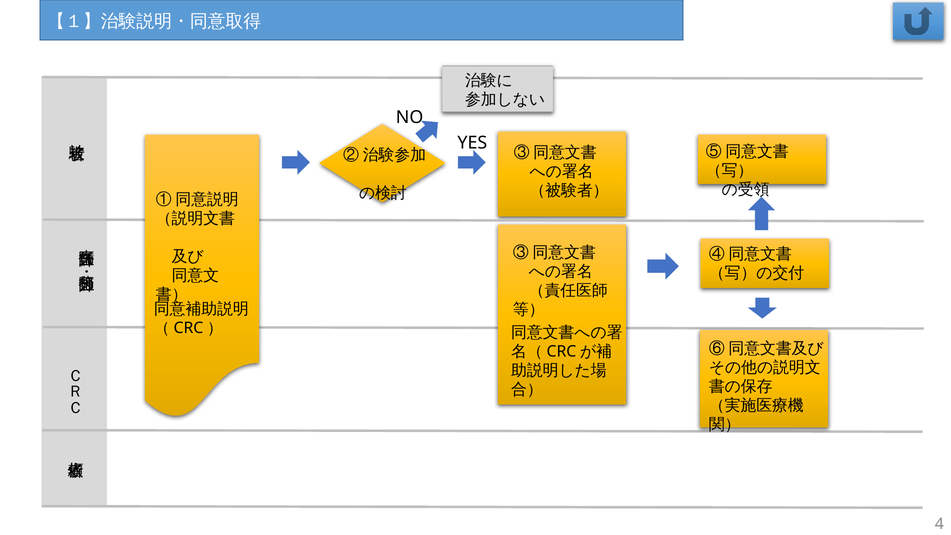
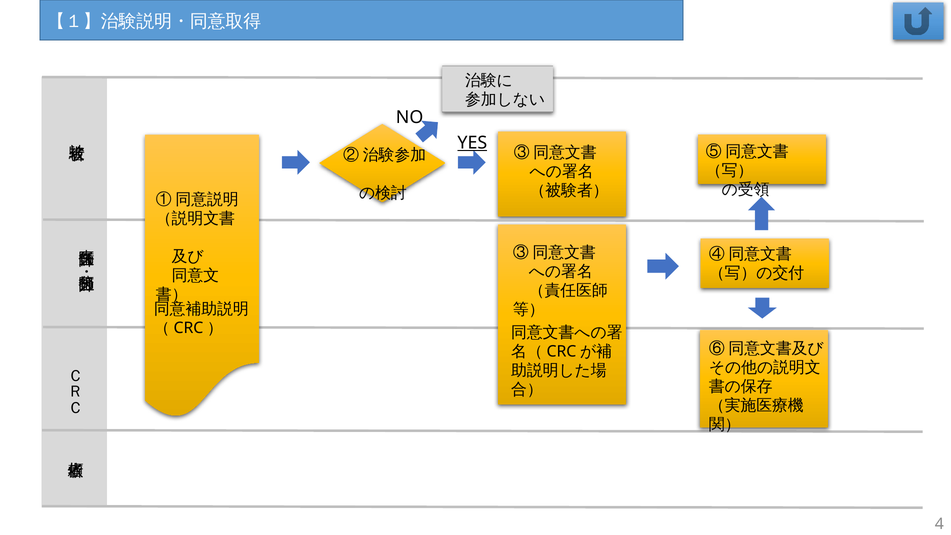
YES underline: none -> present (472, 143)
